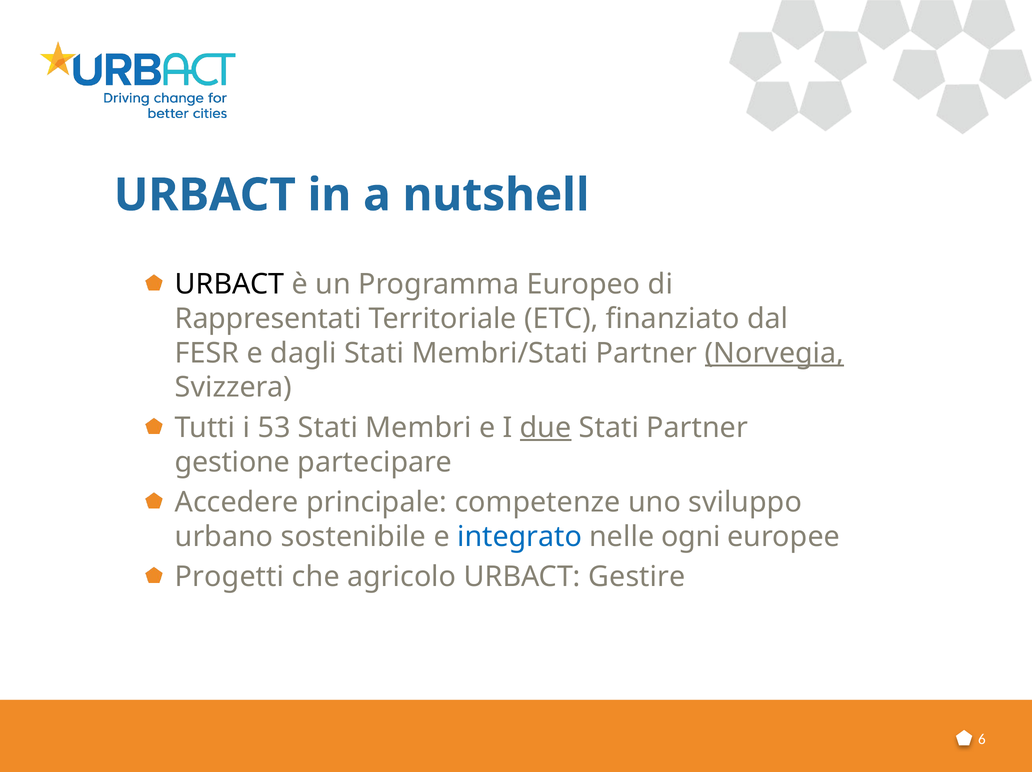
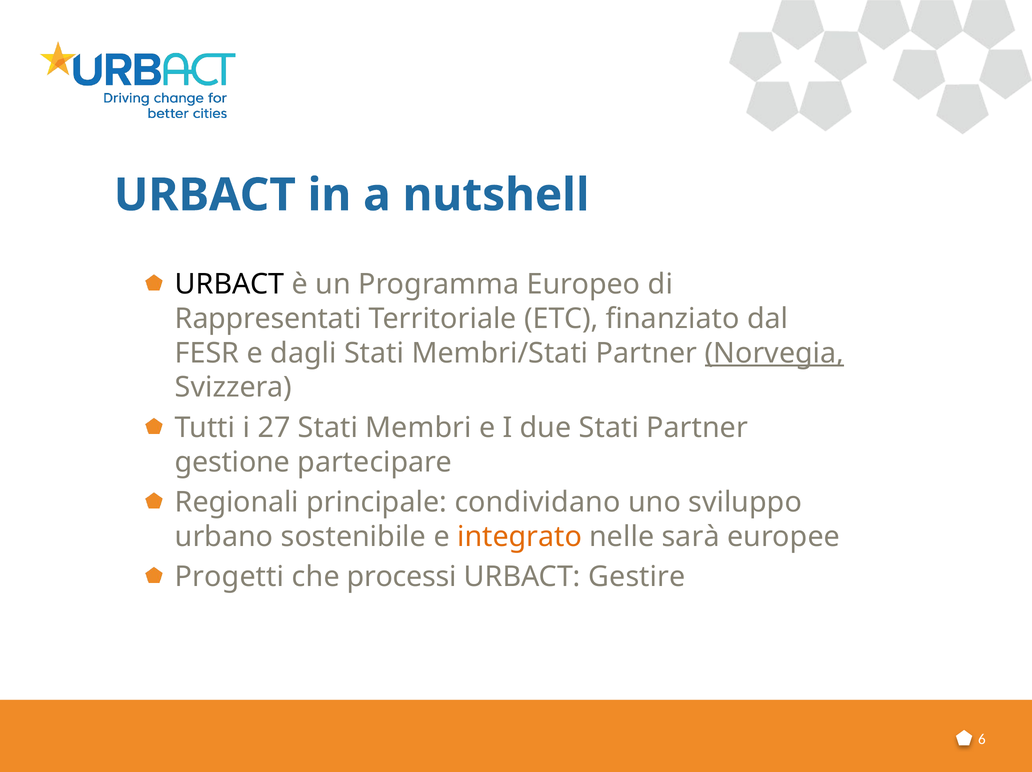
53: 53 -> 27 (274, 428)
due underline: present -> none (546, 428)
Accedere: Accedere -> Regionali (237, 502)
competenze: competenze -> condividano (537, 502)
integrato colour: blue -> orange (520, 537)
ogni: ogni -> sarà (691, 537)
agricolo: agricolo -> processi (402, 577)
